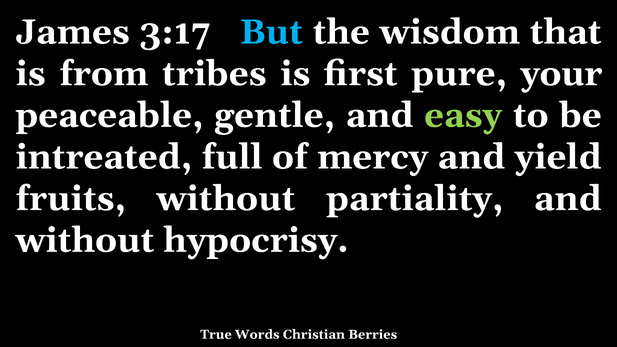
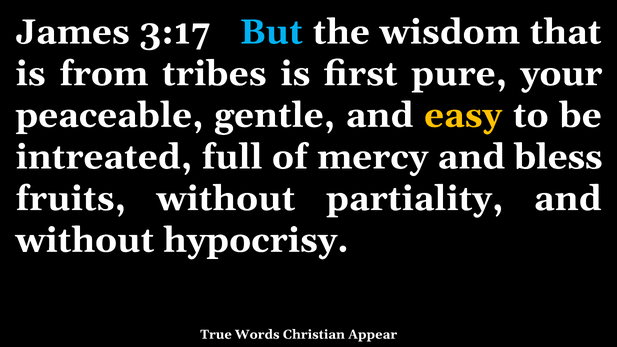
easy colour: light green -> yellow (463, 115)
yield: yield -> bless (558, 157)
Berries: Berries -> Appear (373, 335)
